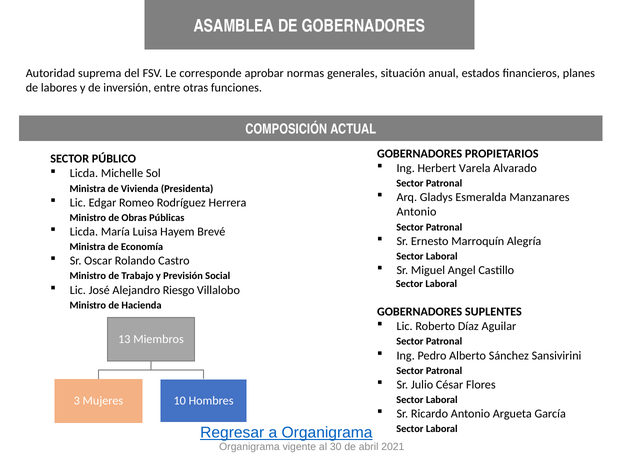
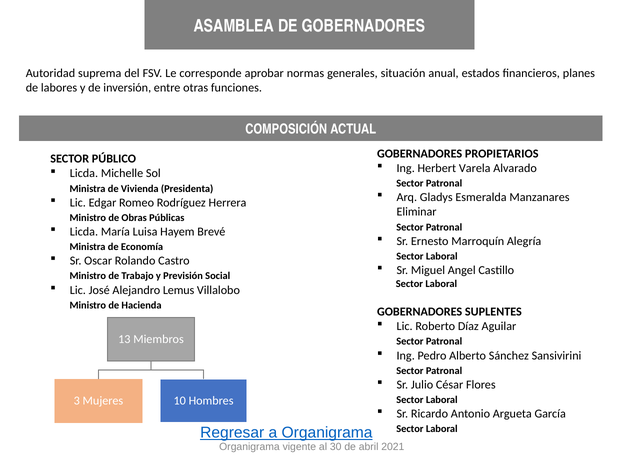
Antonio: Antonio -> Eliminar (417, 212)
Riesgo: Riesgo -> Lemus (179, 290)
